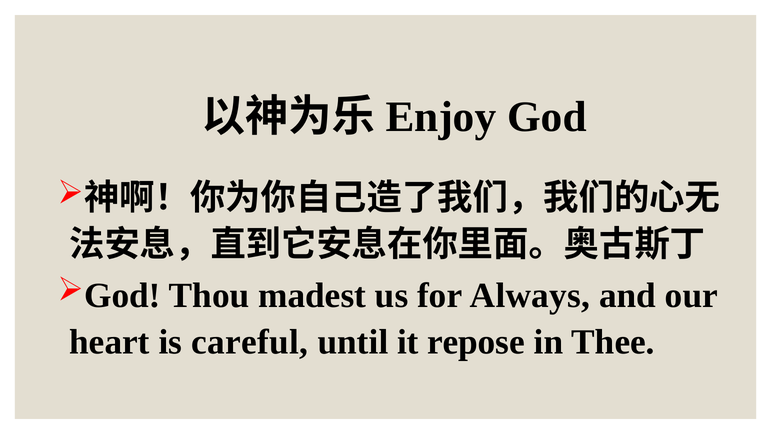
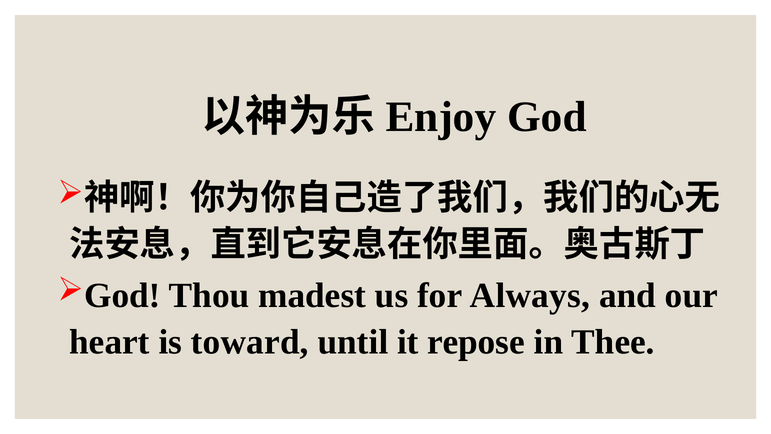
careful: careful -> toward (250, 342)
